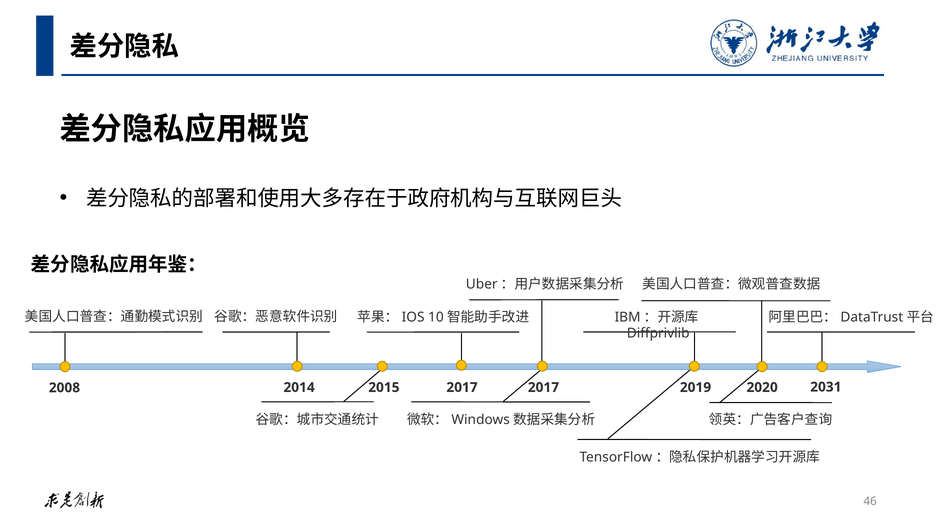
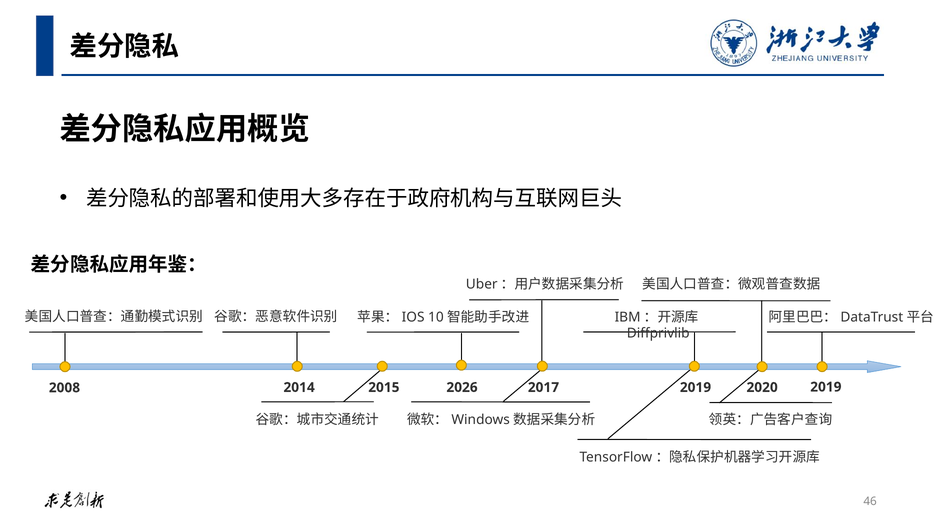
2031: 2031 -> 2019 (826, 387)
2015 2017: 2017 -> 2026 (462, 387)
